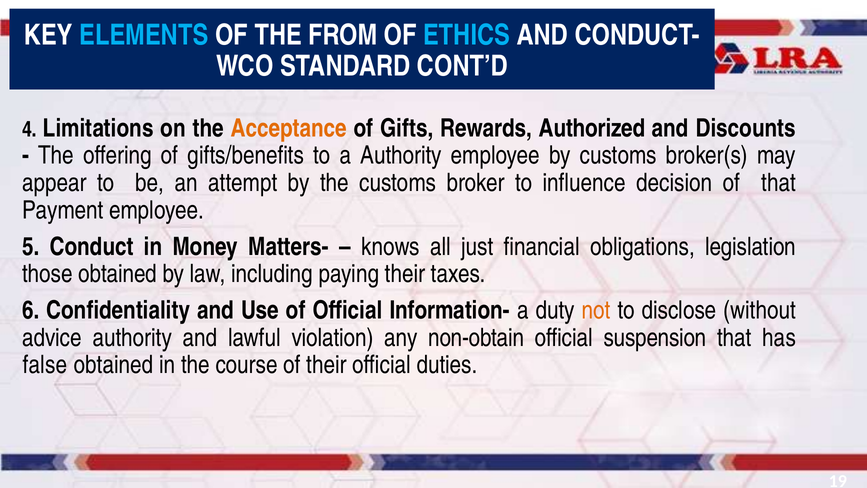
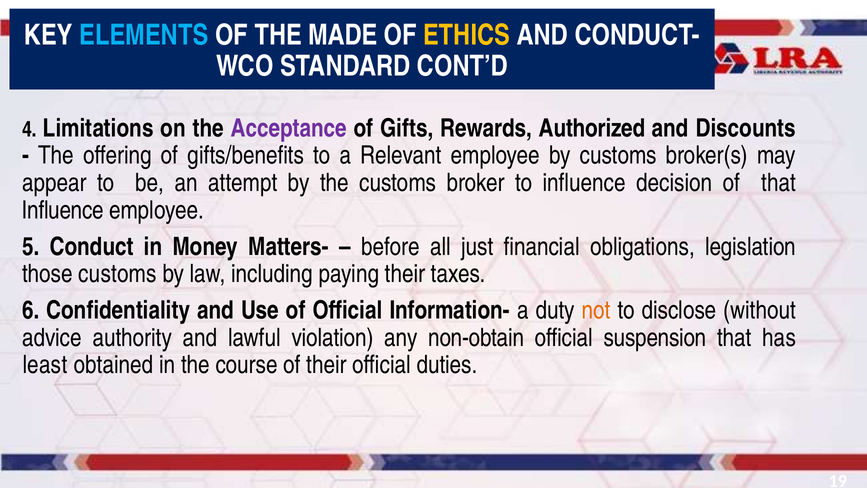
FROM: FROM -> MADE (343, 35)
ETHICS colour: light blue -> yellow (467, 35)
Acceptance colour: orange -> purple (289, 128)
a Authority: Authority -> Relevant (401, 156)
Payment: Payment -> Influence (63, 210)
knows: knows -> before (391, 247)
those obtained: obtained -> customs (118, 274)
false: false -> least (45, 365)
